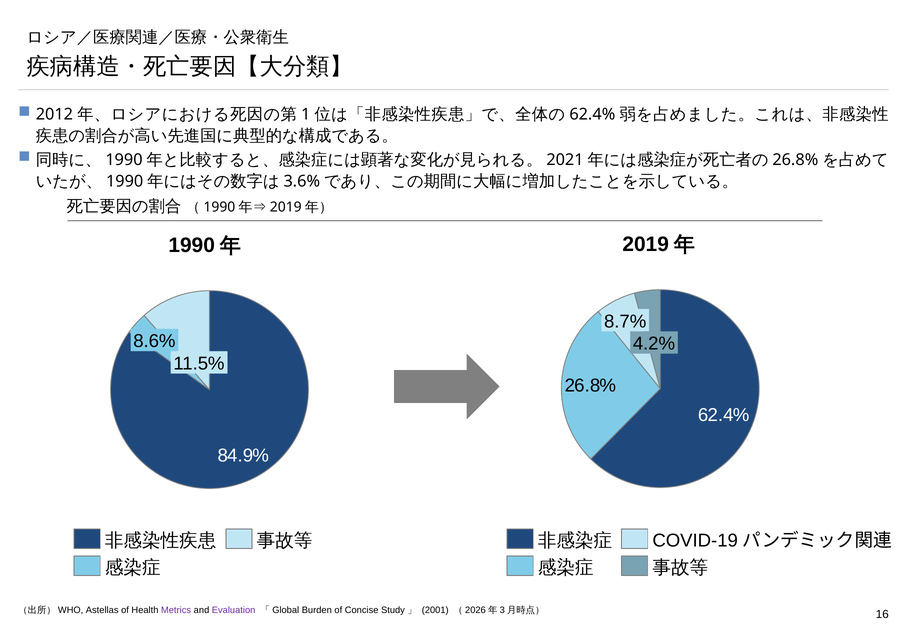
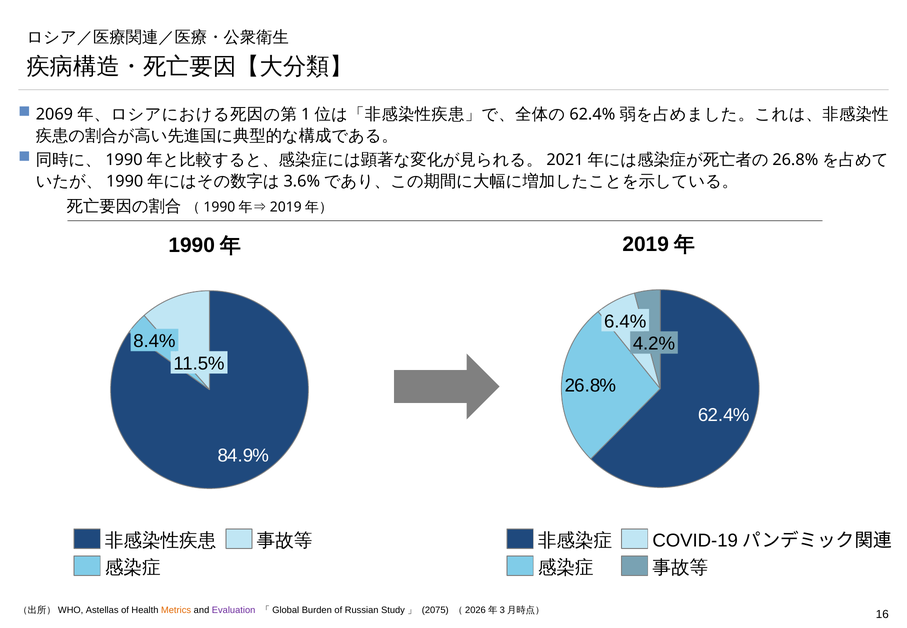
2012: 2012 -> 2069 (54, 114)
8.7%: 8.7% -> 6.4% (625, 321)
8.6%: 8.6% -> 8.4% (154, 341)
Metrics colour: purple -> orange (176, 610)
Concise: Concise -> Russian (362, 610)
2001: 2001 -> 2075 (435, 610)
